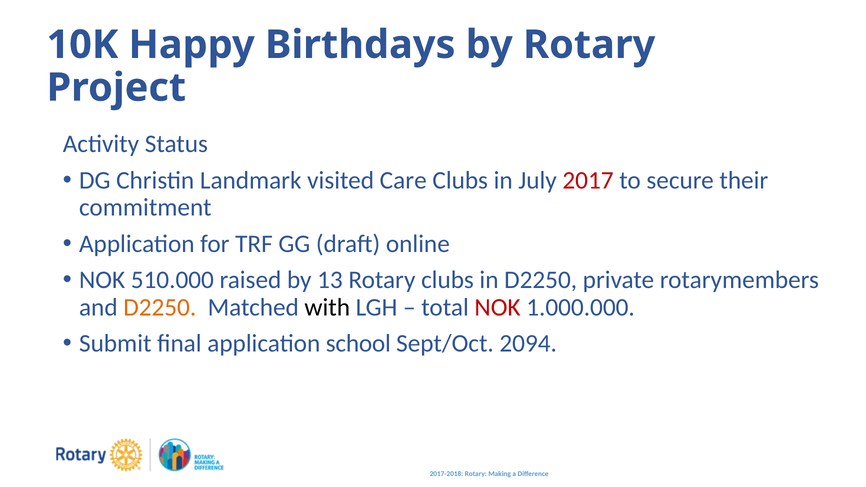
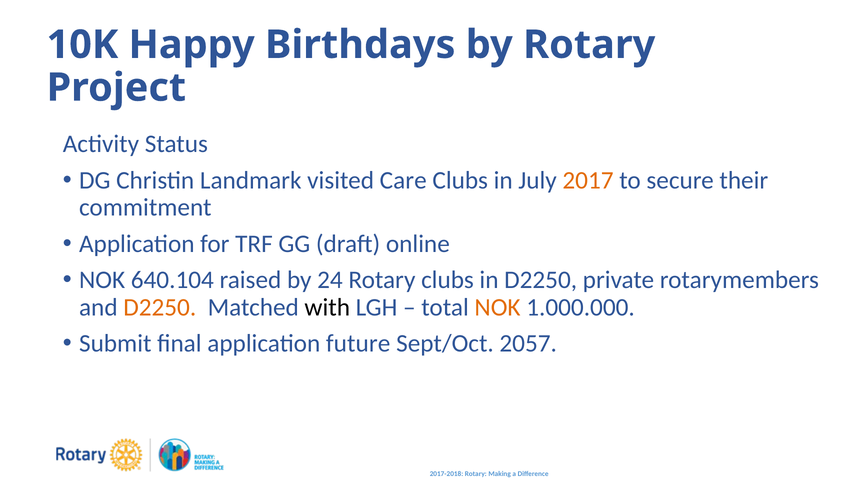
2017 colour: red -> orange (588, 180)
510.000: 510.000 -> 640.104 (172, 280)
13: 13 -> 24 (330, 280)
NOK colour: red -> orange (498, 307)
school: school -> future (358, 344)
2094: 2094 -> 2057 (528, 344)
